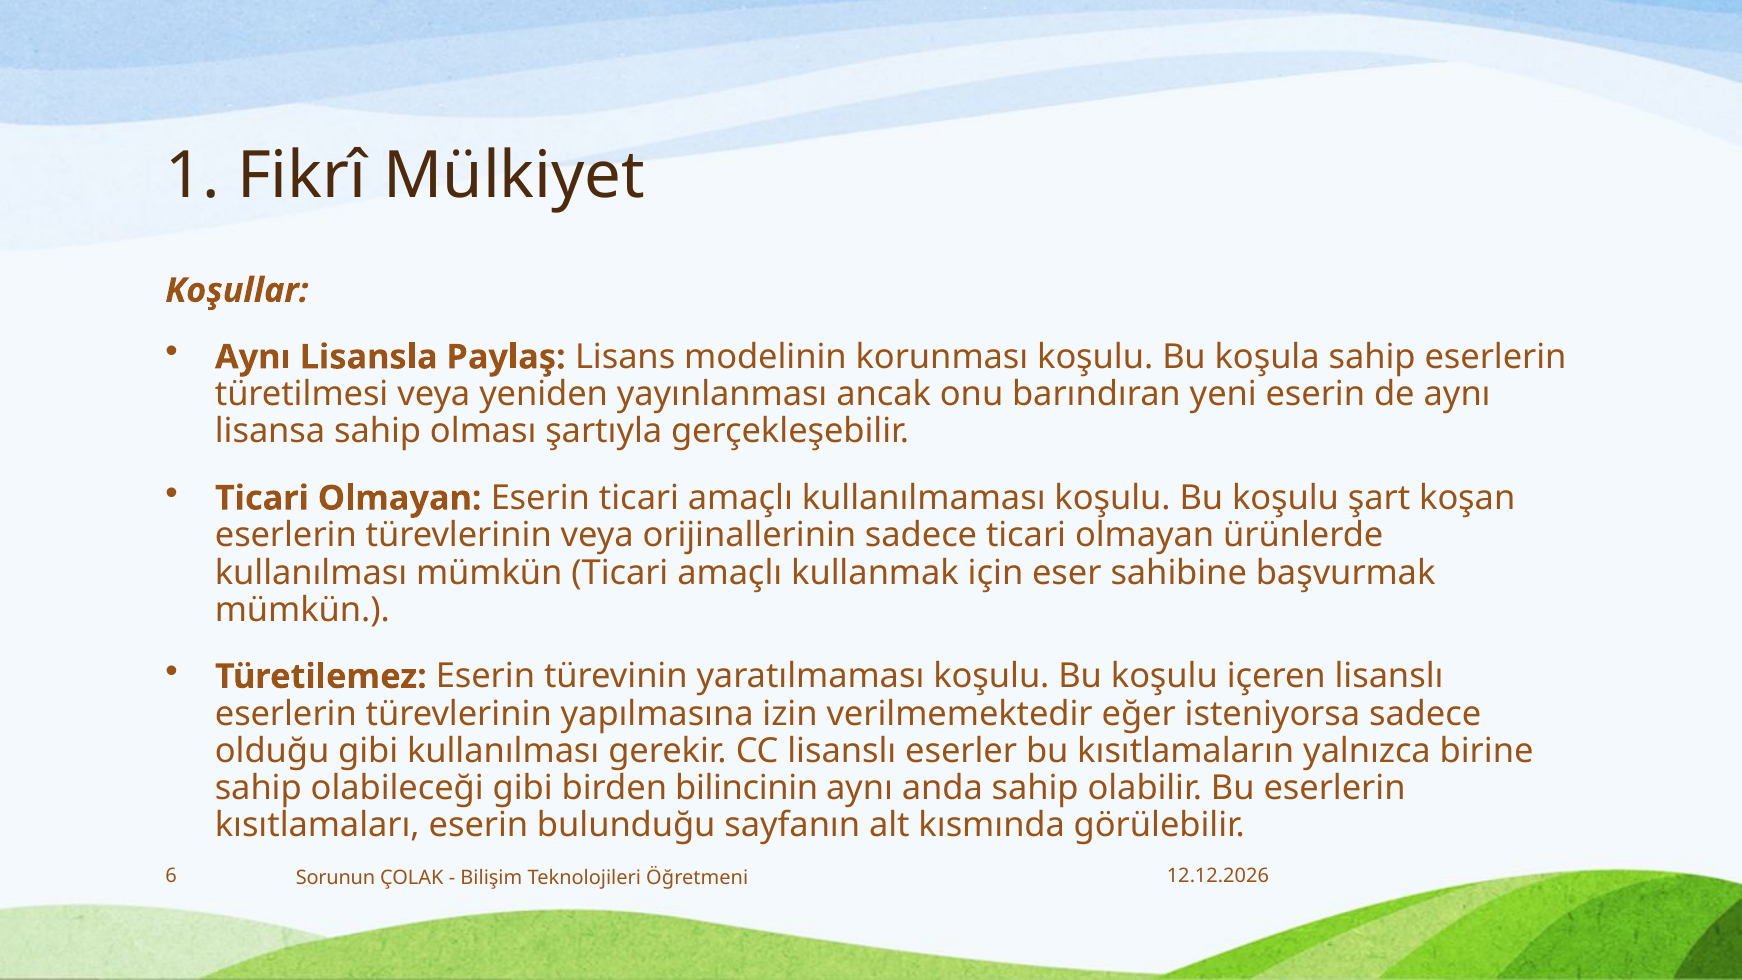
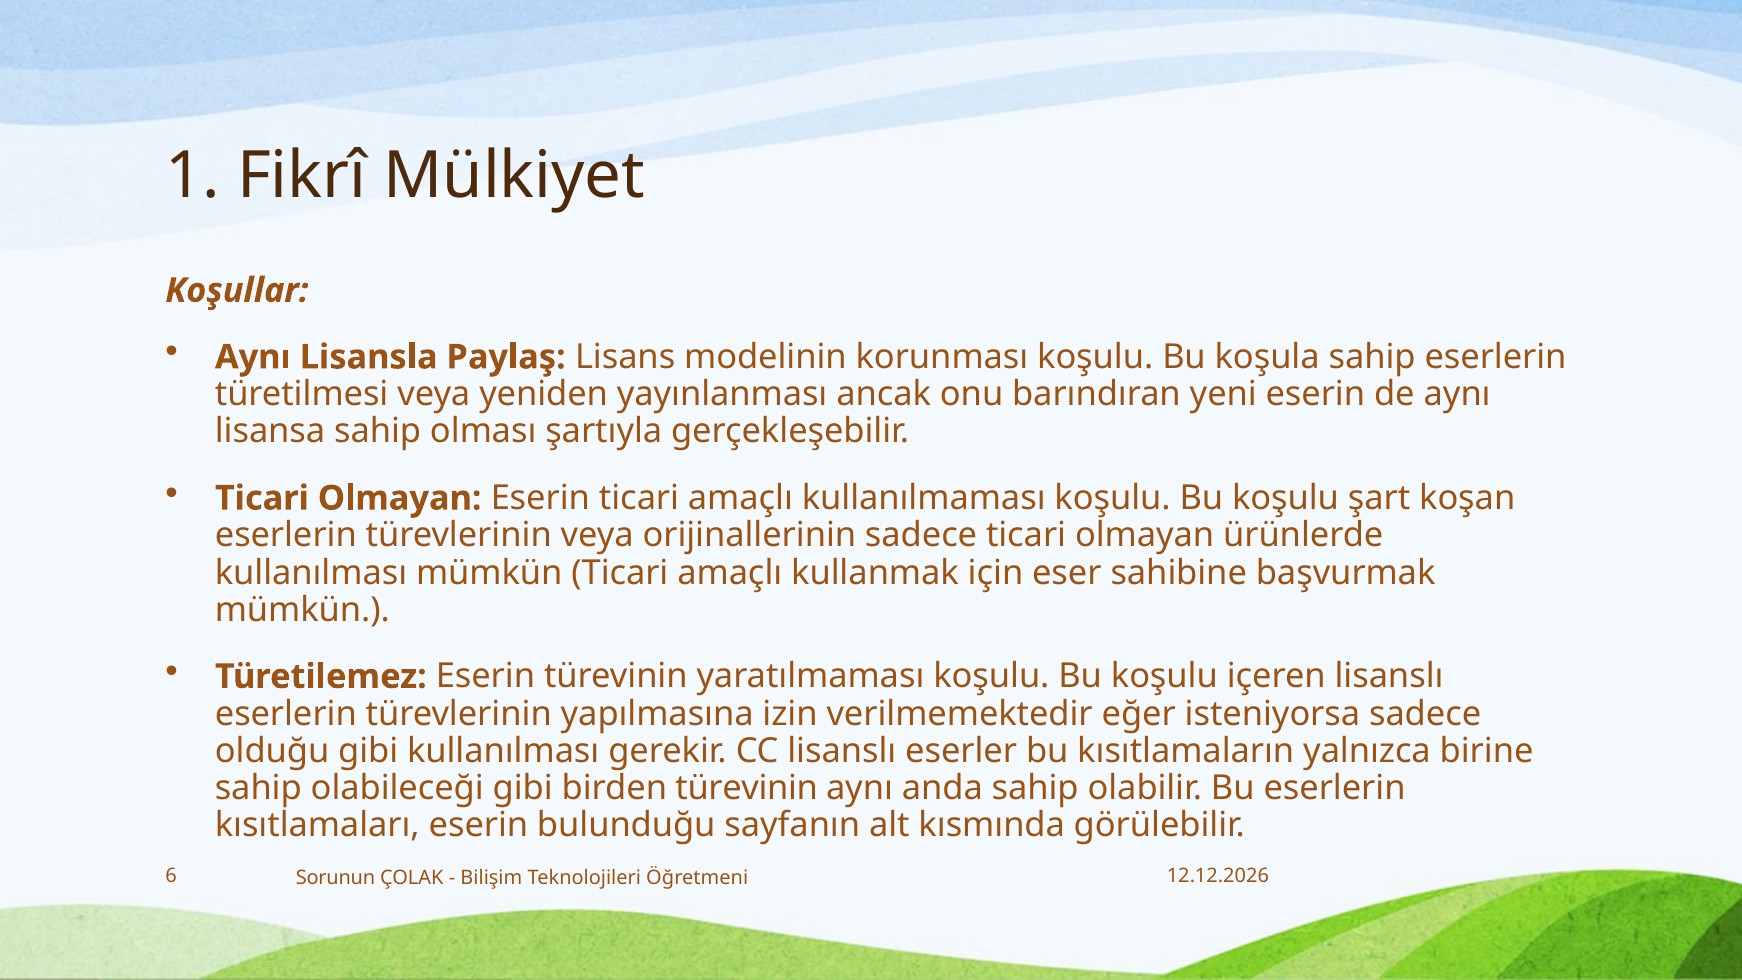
birden bilincinin: bilincinin -> türevinin (747, 788)
